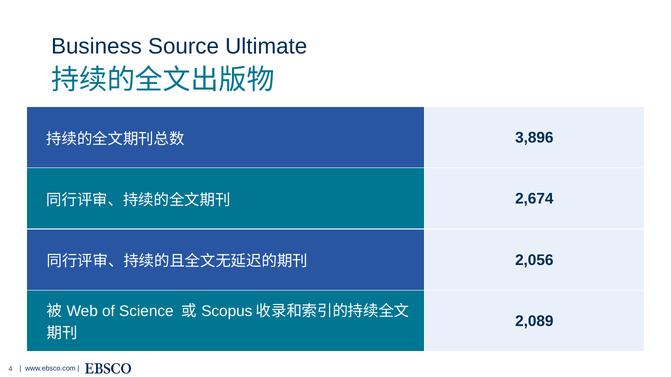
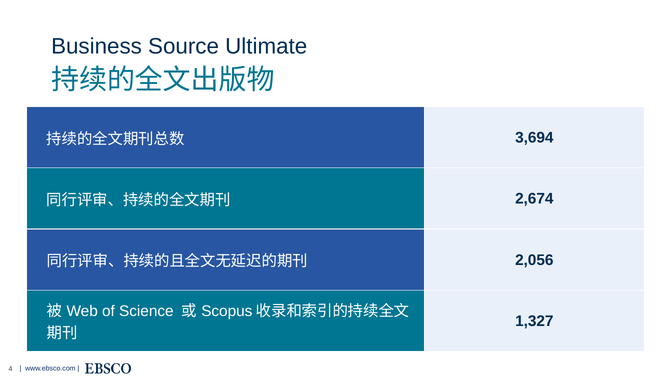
3,896: 3,896 -> 3,694 (534, 138)
2,089: 2,089 -> 1,327 (534, 321)
